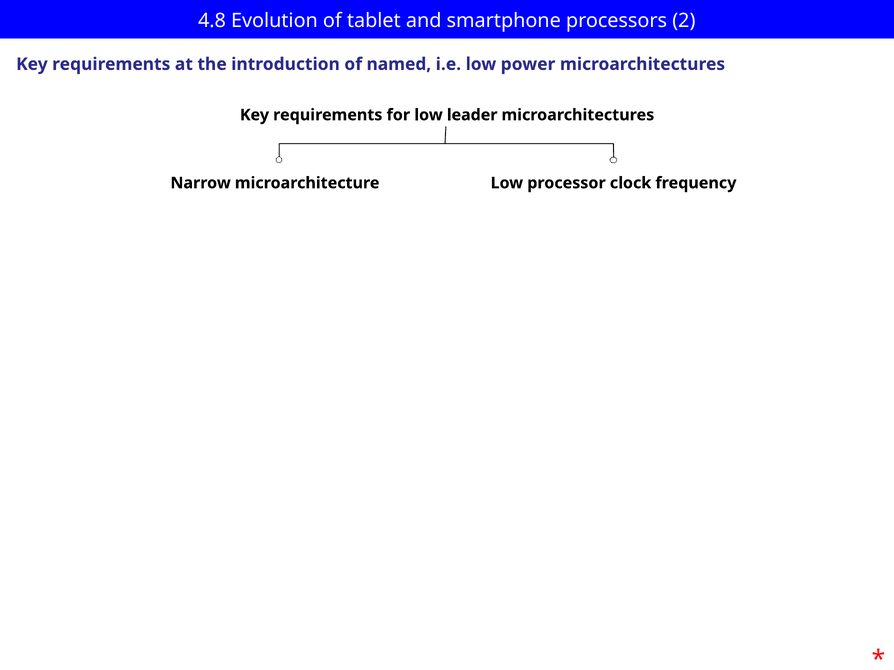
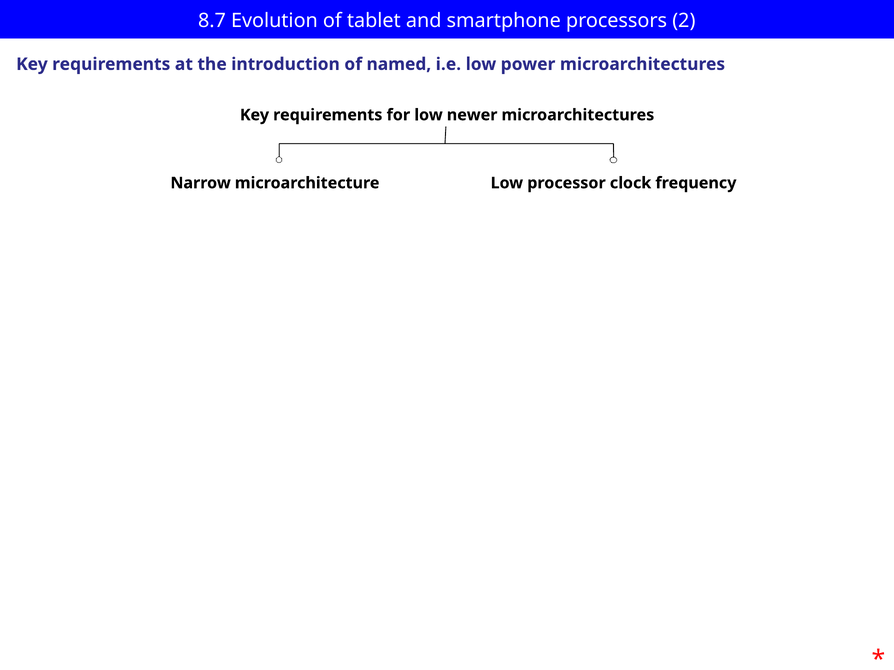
4.8: 4.8 -> 8.7 (212, 21)
leader: leader -> newer (472, 115)
